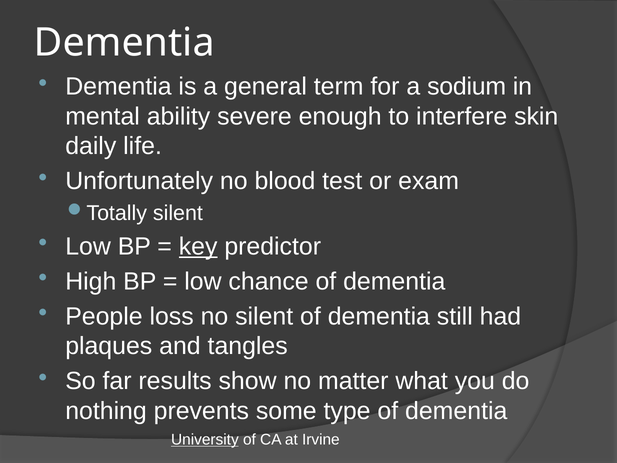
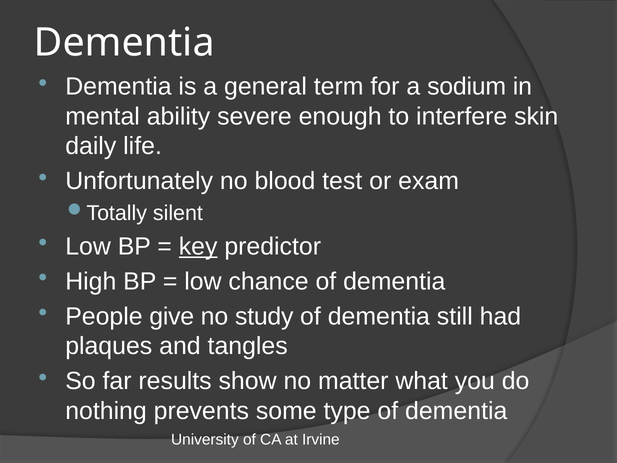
loss: loss -> give (172, 316)
no silent: silent -> study (264, 316)
University underline: present -> none (205, 439)
